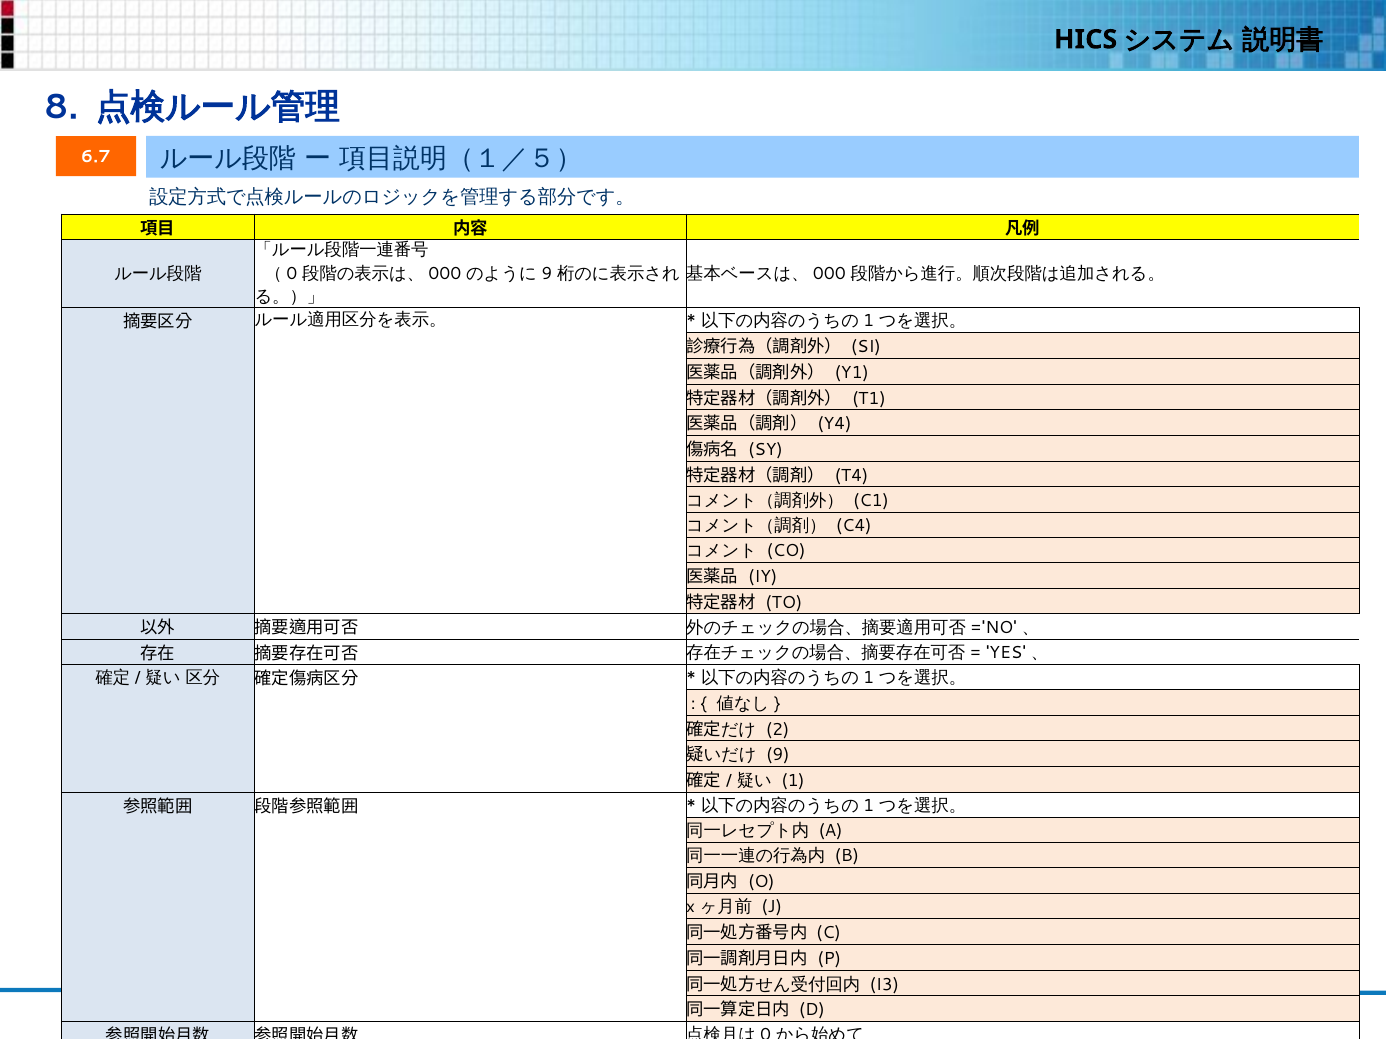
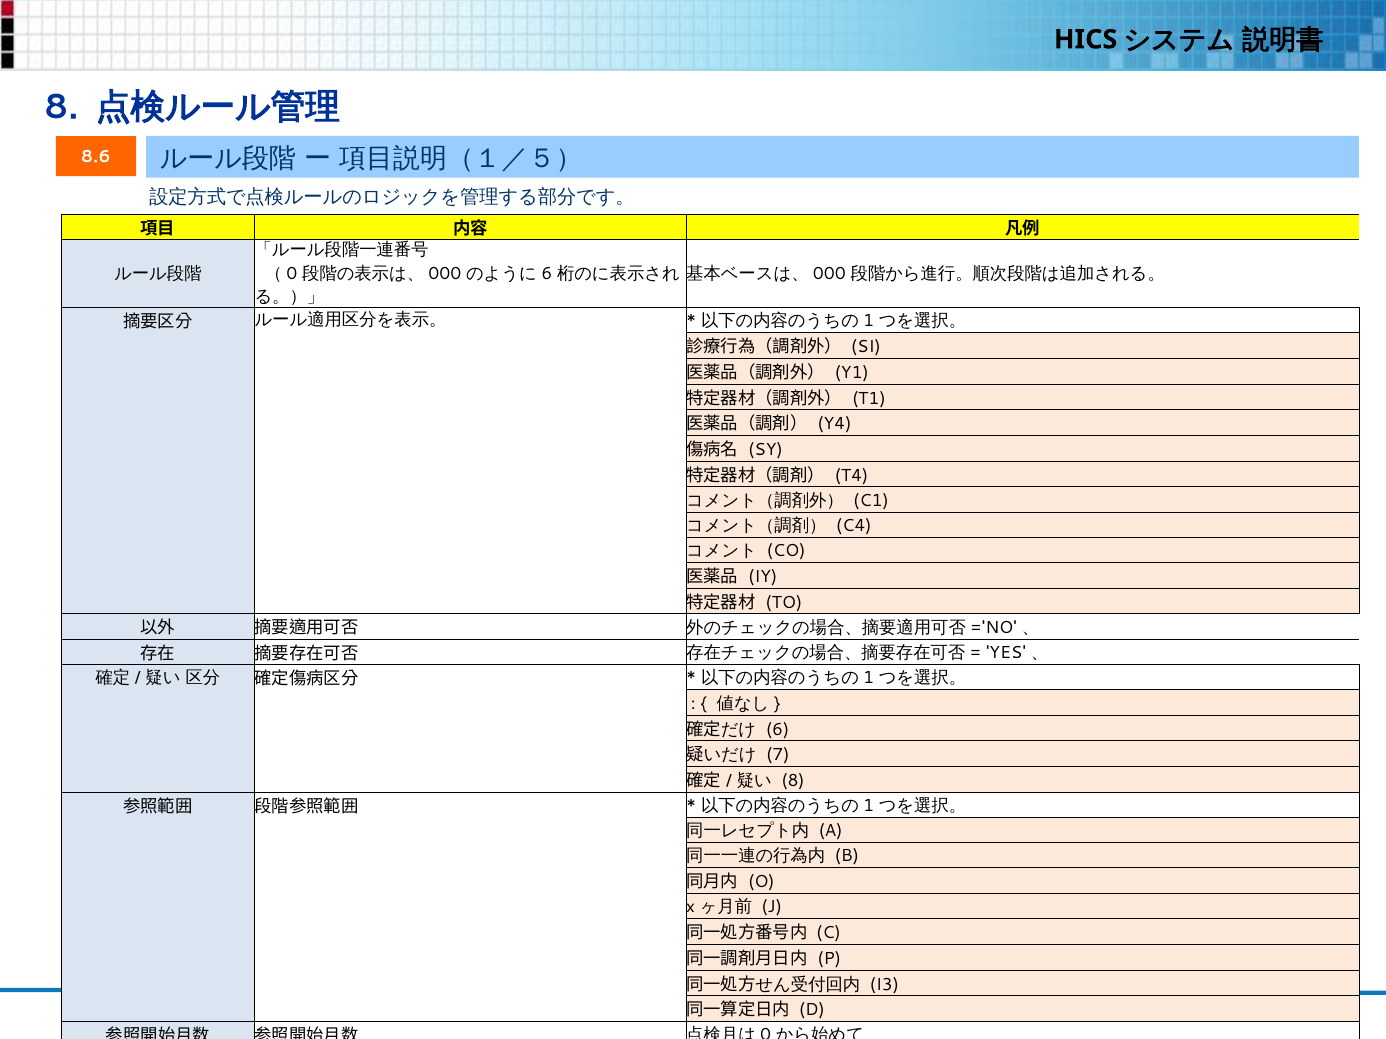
6.7: 6.7 -> 8.6 (96, 156)
9: 9 -> 6 (547, 274)
2: 2 -> 6 (778, 730)
9: 9 -> 7 (778, 755)
1: 1 -> 8 (793, 781)
